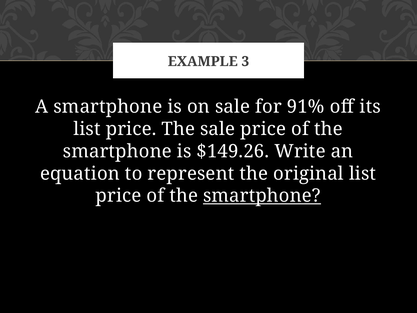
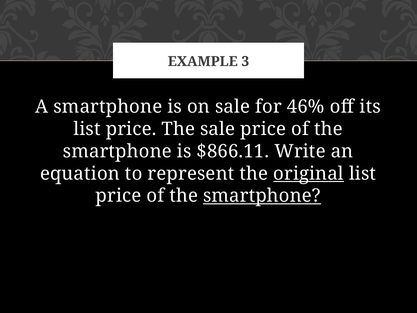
91%: 91% -> 46% (306, 107)
$149.26: $149.26 -> $866.11 (233, 151)
original underline: none -> present (309, 173)
